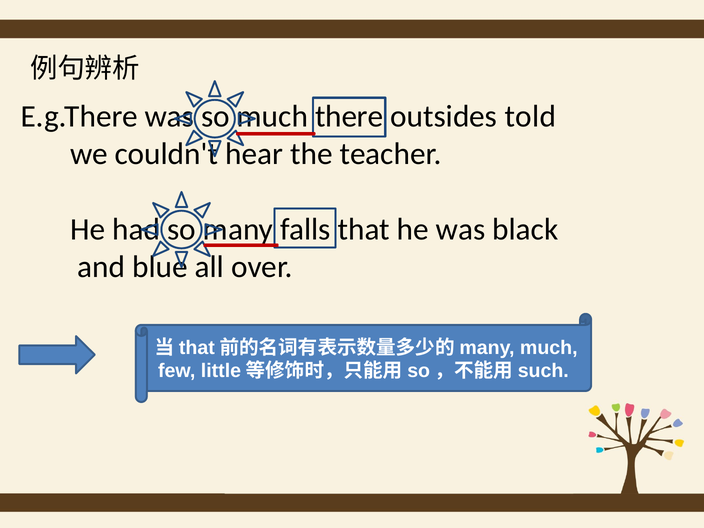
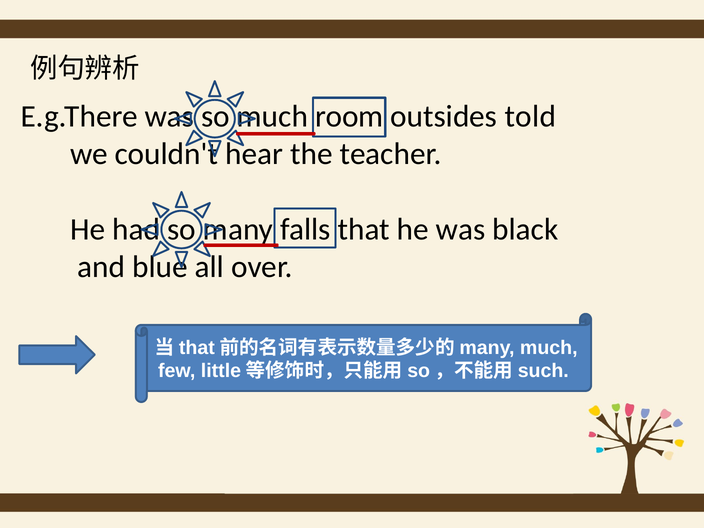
there: there -> room (349, 117)
